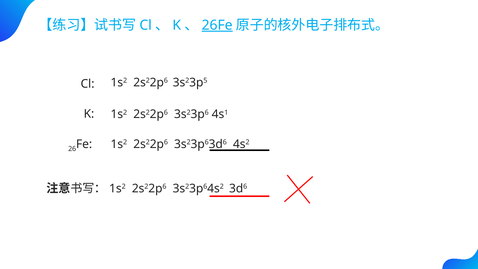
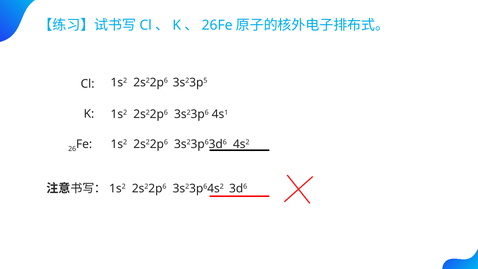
26Fe underline: present -> none (217, 25)
